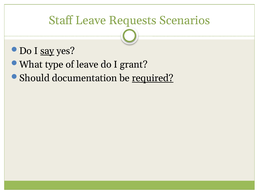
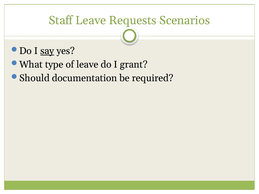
required underline: present -> none (153, 78)
